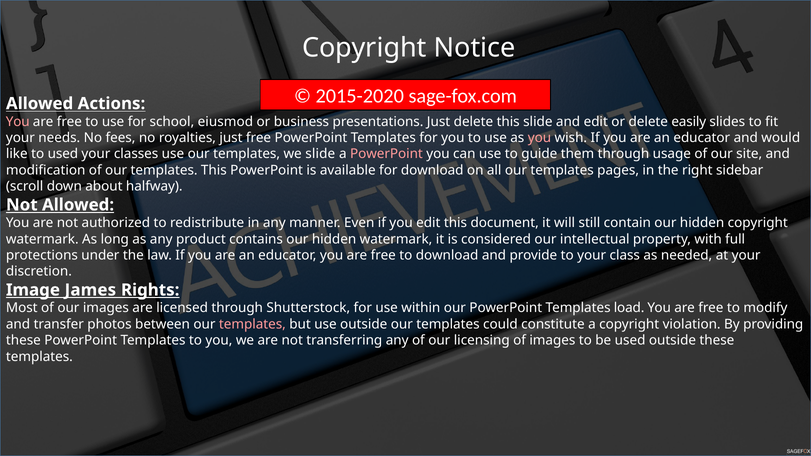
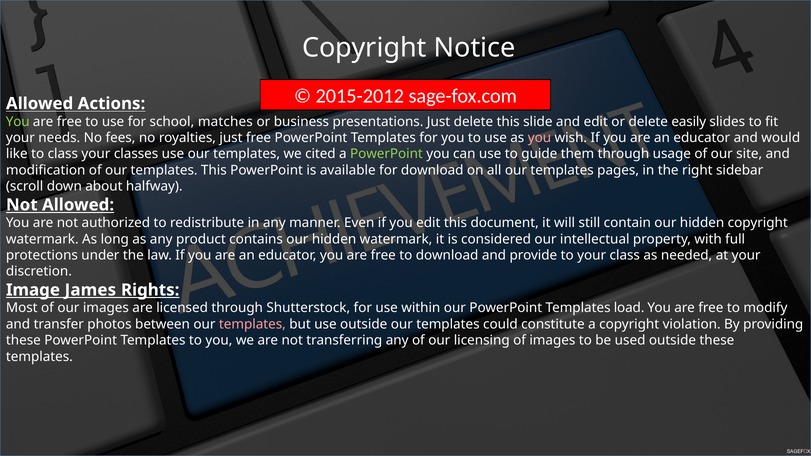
2015-2020: 2015-2020 -> 2015-2012 (360, 96)
You colour: pink -> light green (18, 122)
eiusmod: eiusmod -> matches (225, 122)
to used: used -> class (63, 154)
we slide: slide -> cited (320, 154)
PowerPoint colour: pink -> light green (386, 154)
